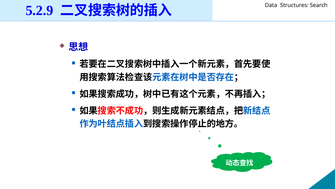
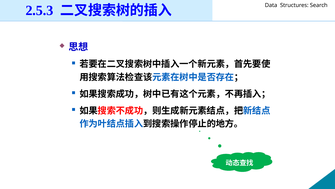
5.2.9: 5.2.9 -> 2.5.3 (39, 10)
